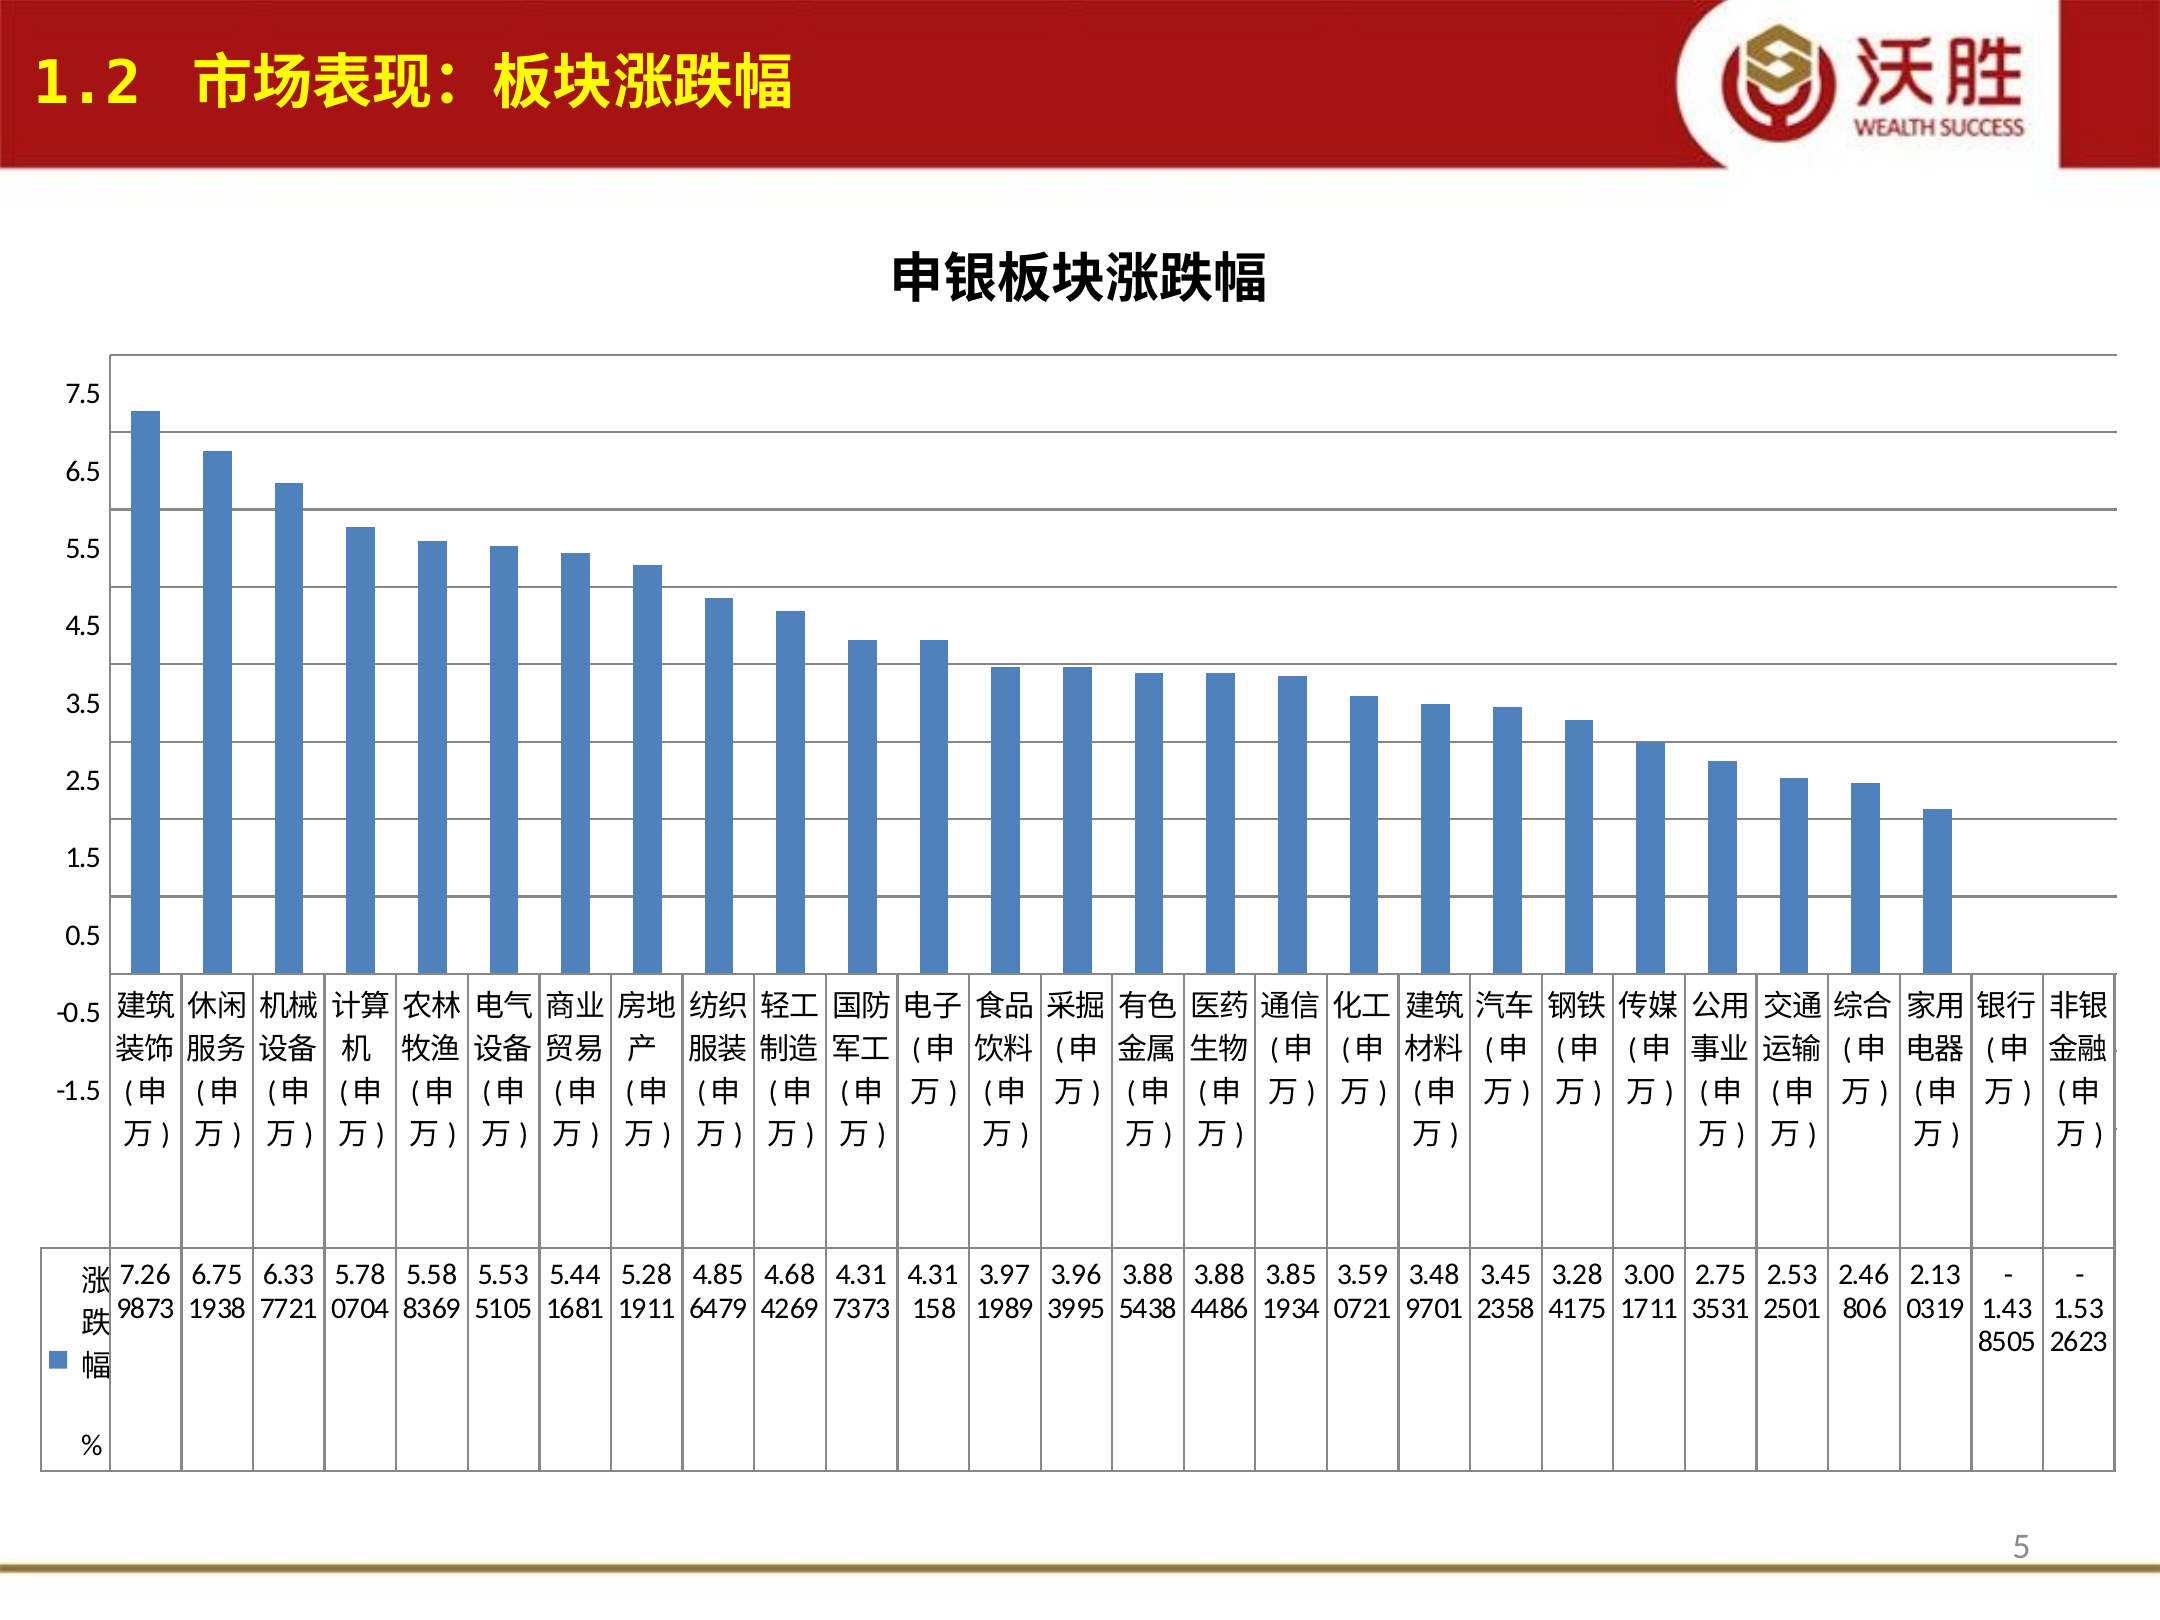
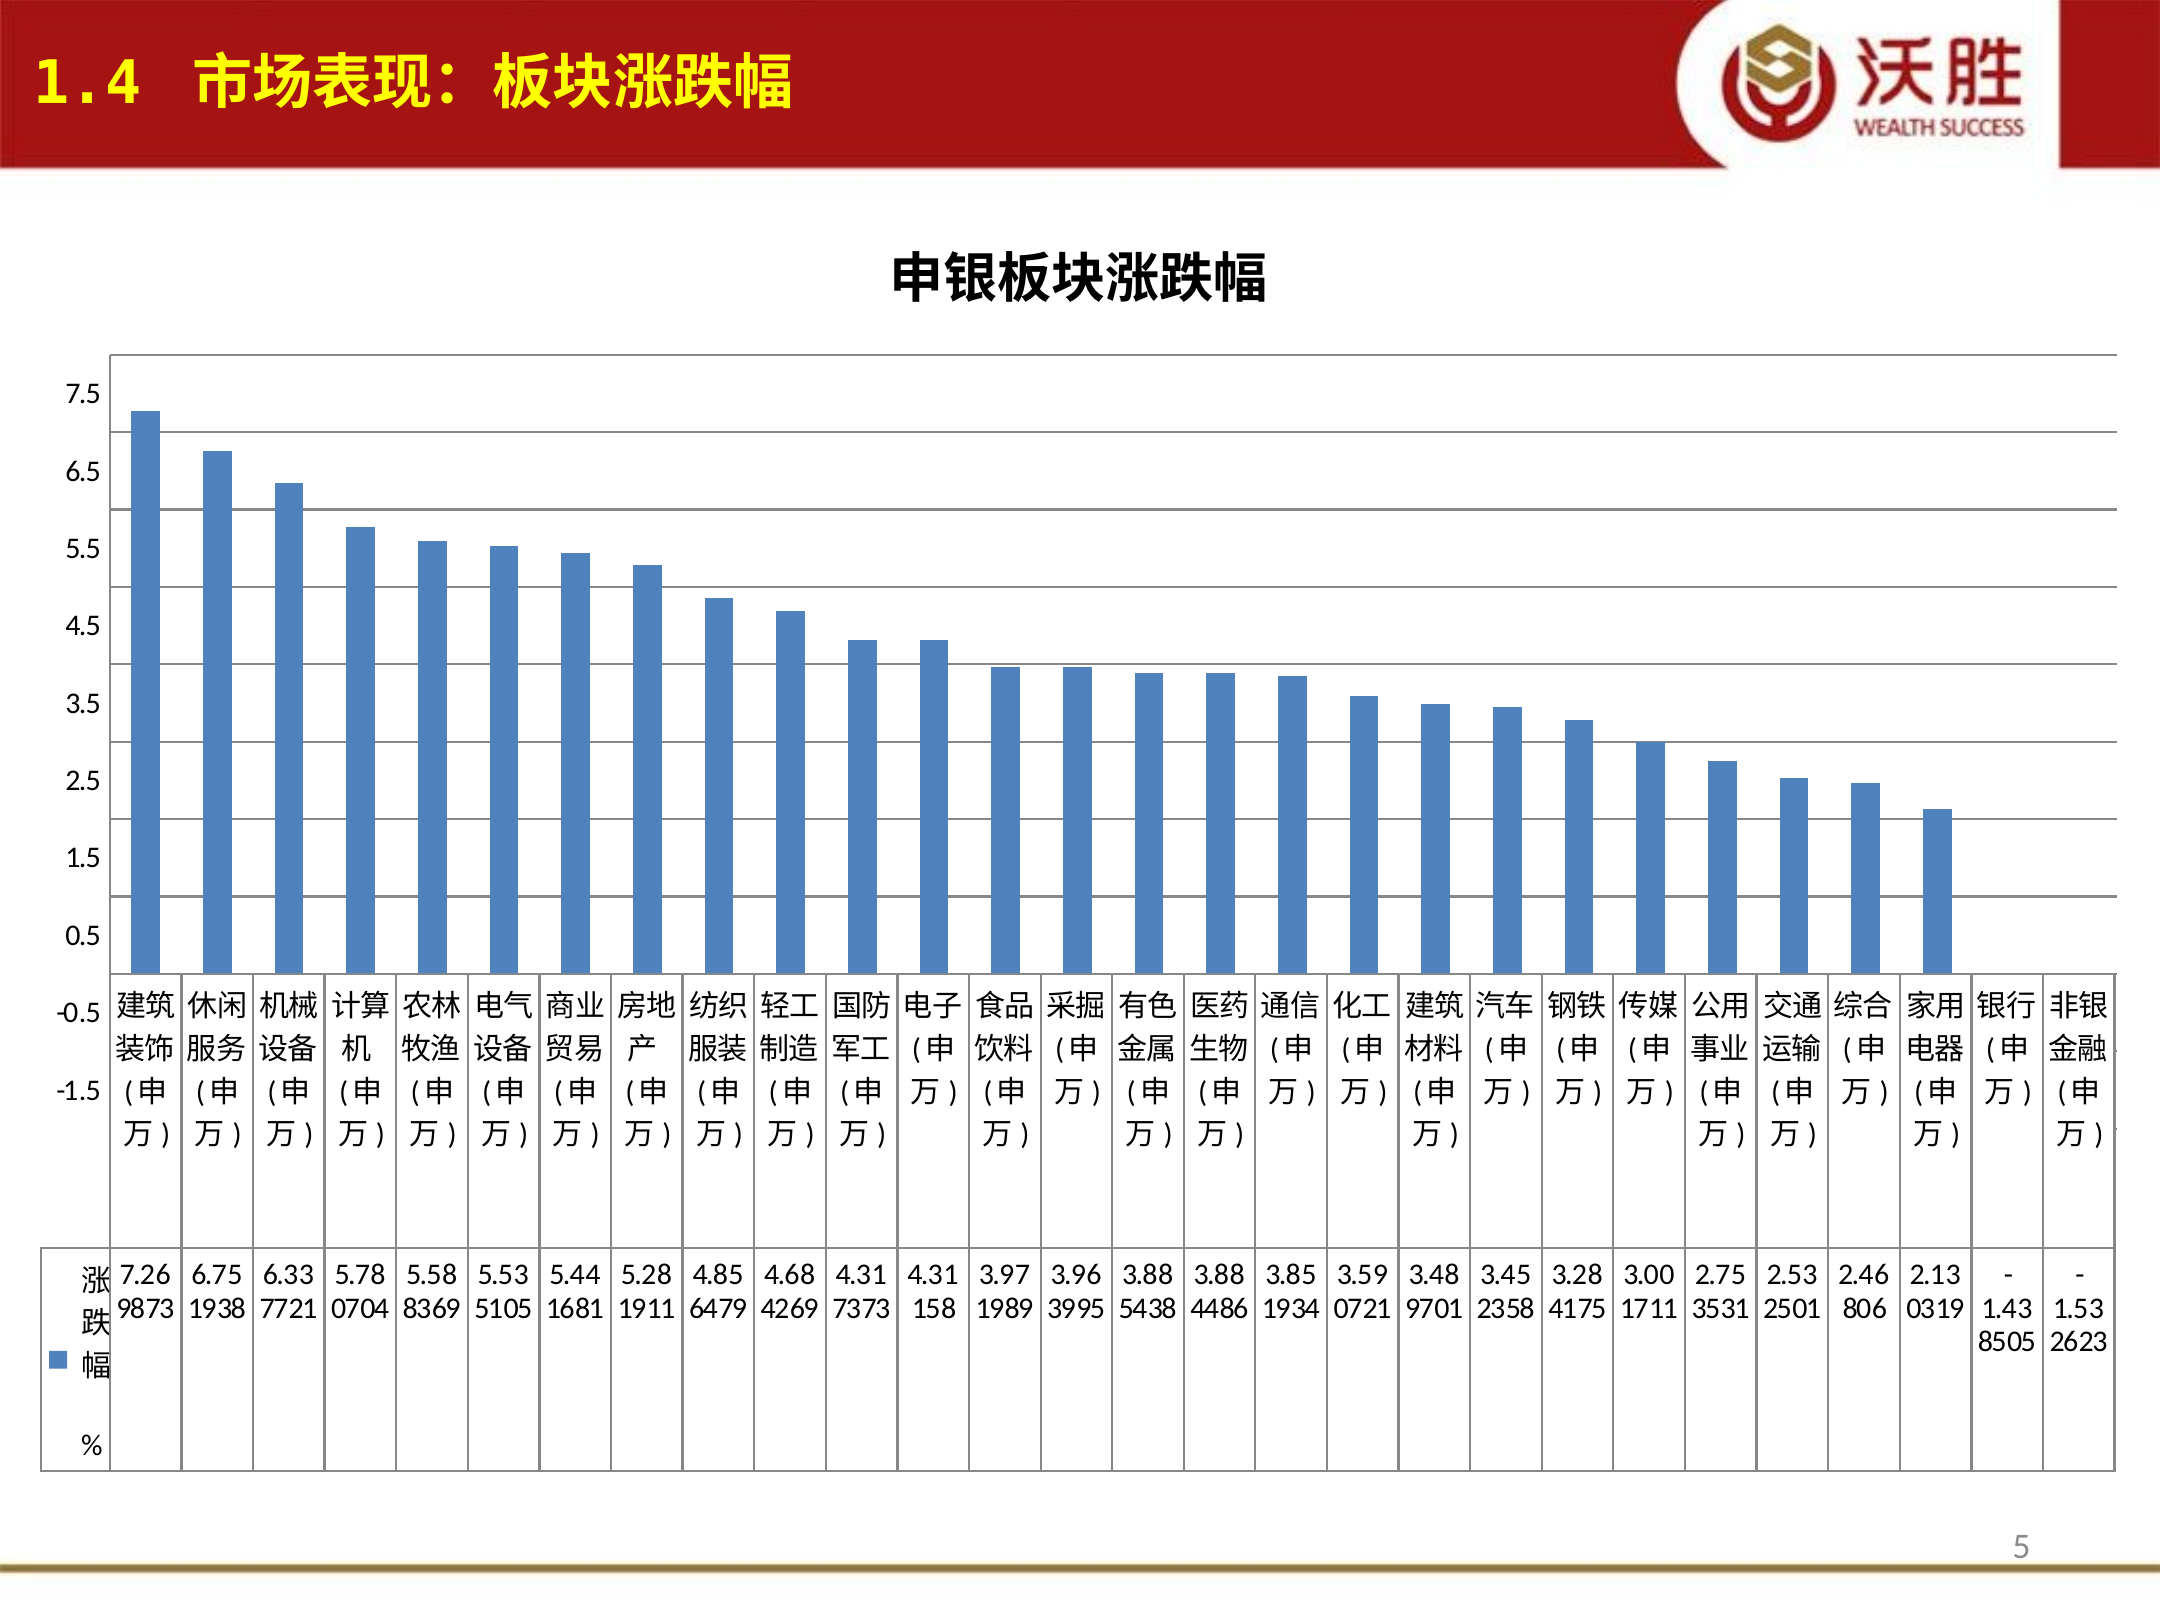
1.2: 1.2 -> 1.4 (88, 84)
